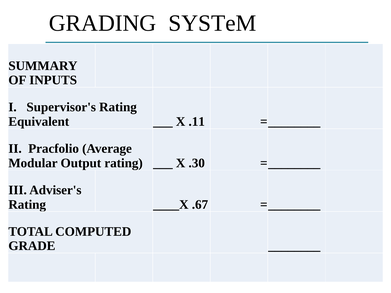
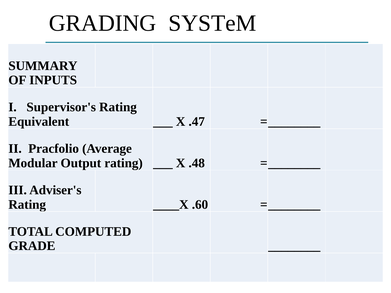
.11: .11 -> .47 (197, 122)
.30: .30 -> .48 (197, 163)
.67: .67 -> .60 (200, 205)
